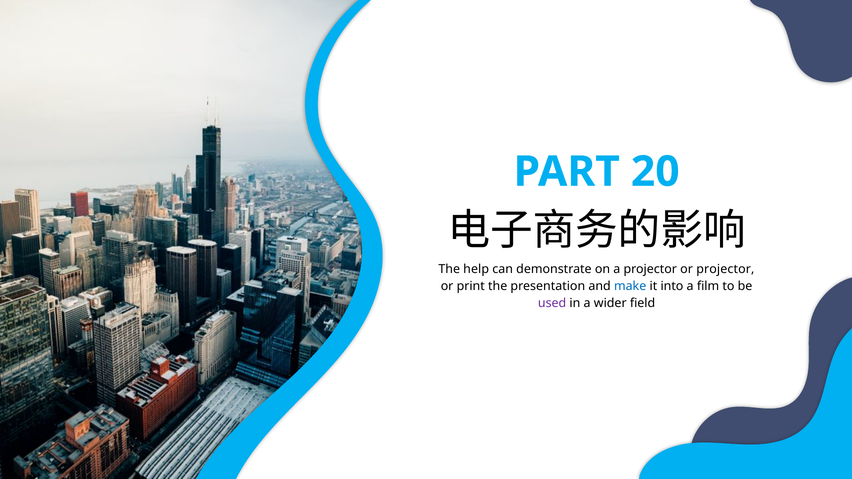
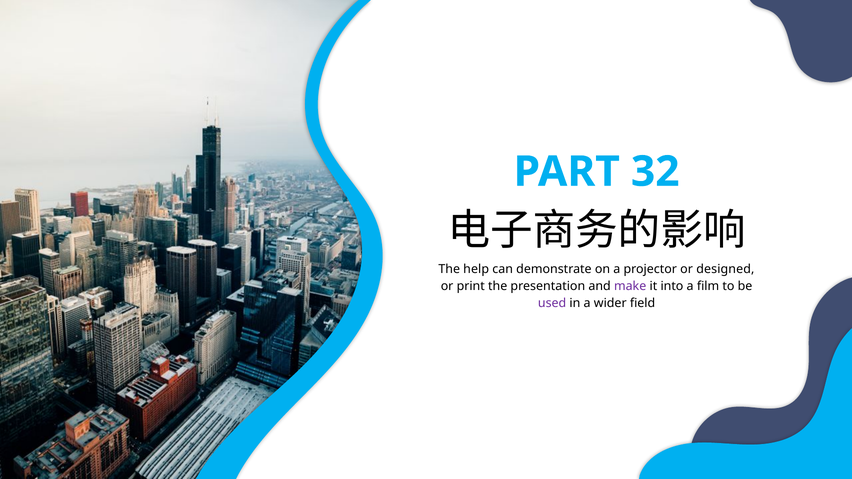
20: 20 -> 32 (655, 172)
or projector: projector -> designed (725, 269)
make colour: blue -> purple (630, 286)
